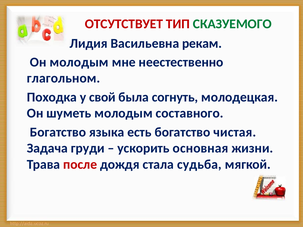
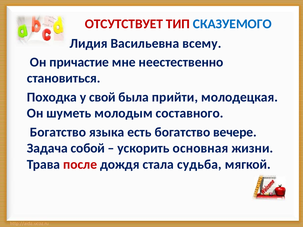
СКАЗУЕМОГО colour: green -> blue (232, 24)
рекам: рекам -> всему (202, 43)
Он молодым: молодым -> причастие (79, 62)
глагольном: глагольном -> становиться (64, 78)
согнуть: согнуть -> прийти (175, 97)
чистая: чистая -> вечере (235, 132)
груди: груди -> собой (88, 148)
